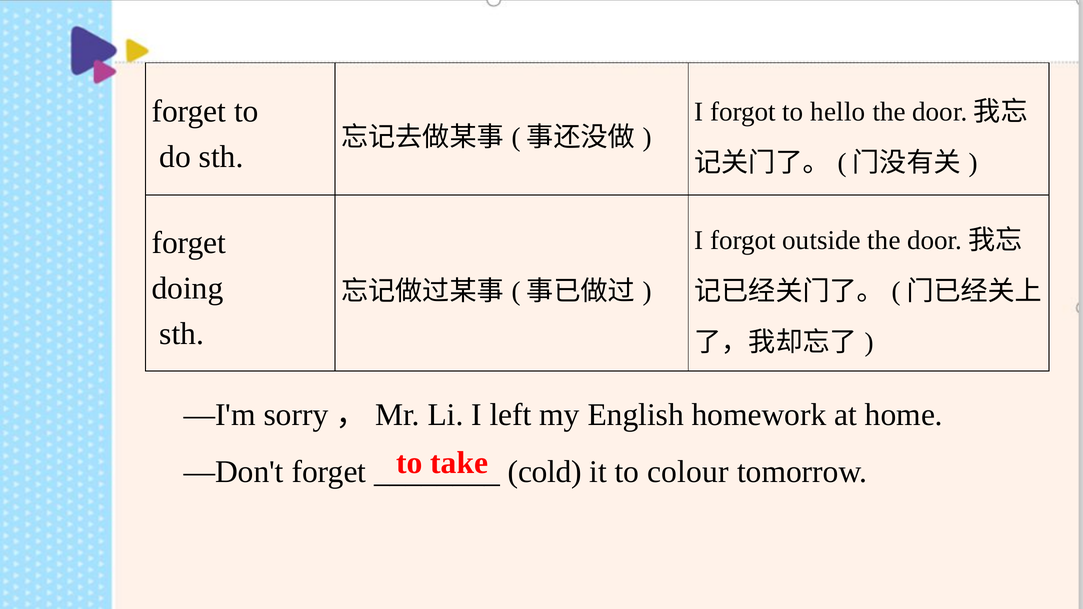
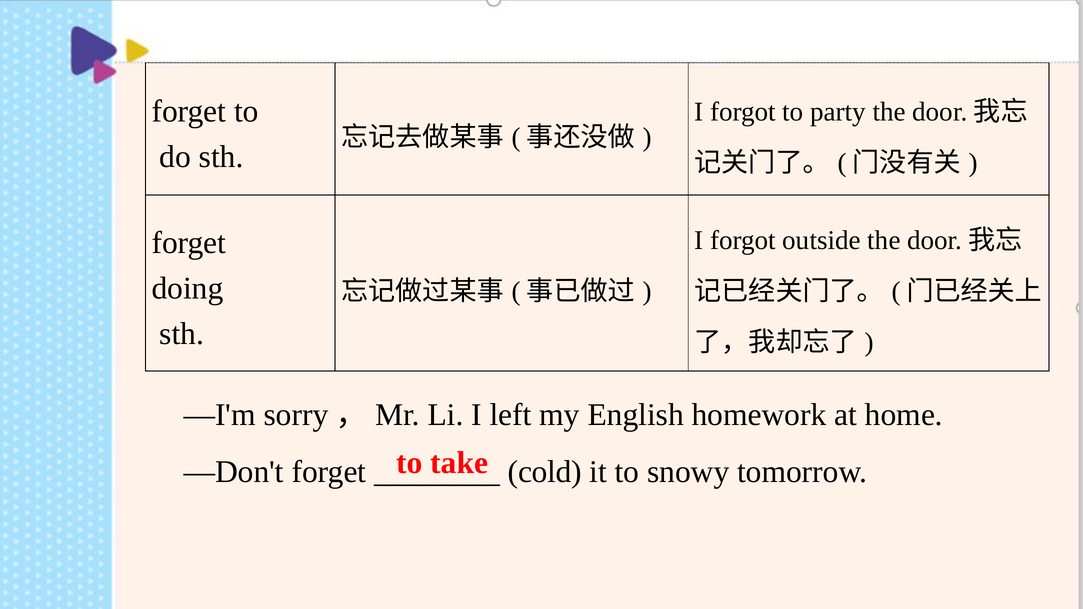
hello: hello -> party (838, 112)
colour: colour -> snowy (688, 472)
